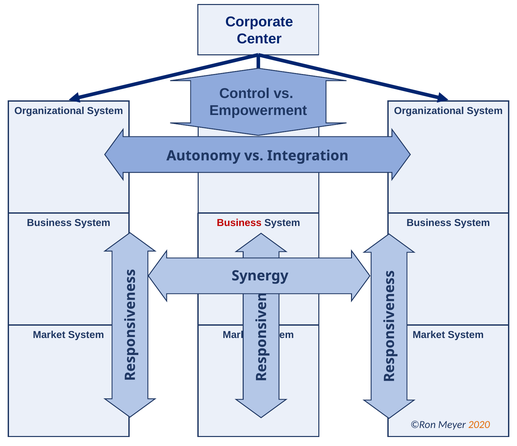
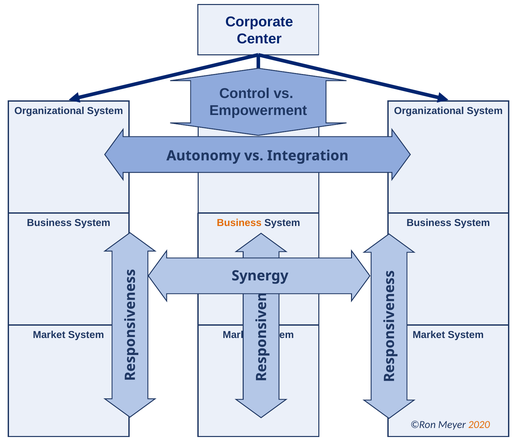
Business colour: red -> orange (239, 223)
